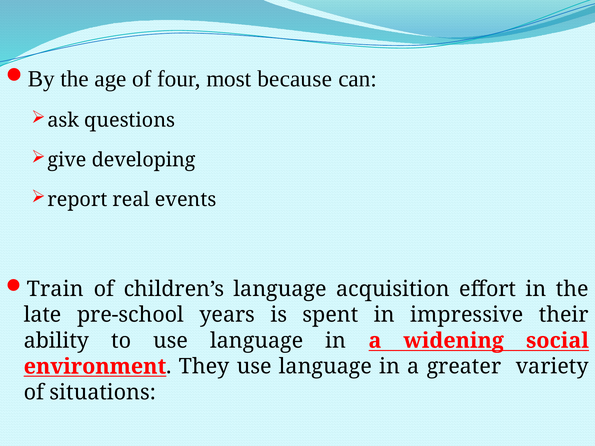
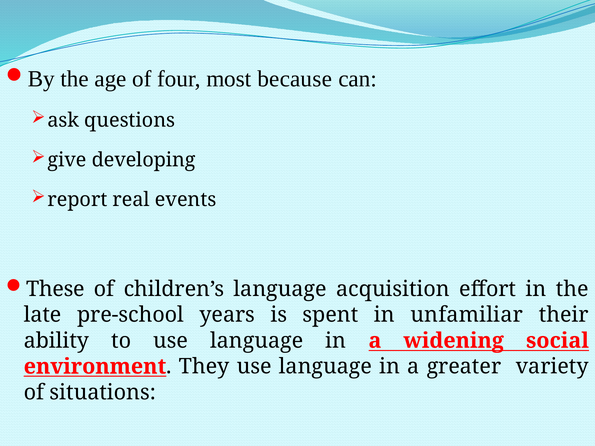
Train: Train -> These (55, 289)
impressive: impressive -> unfamiliar (467, 315)
